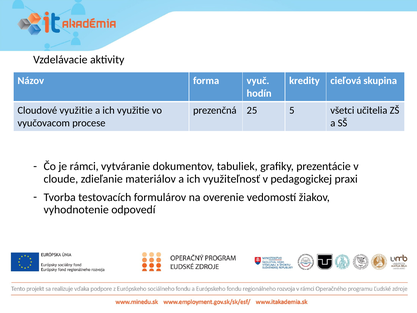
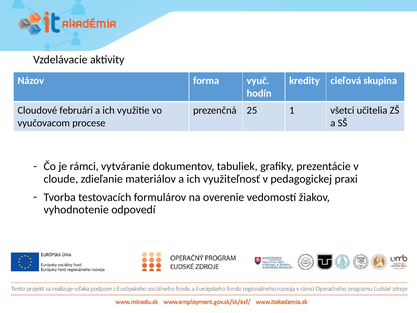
Cloudové využitie: využitie -> februári (76, 110)
5: 5 -> 1 (292, 110)
